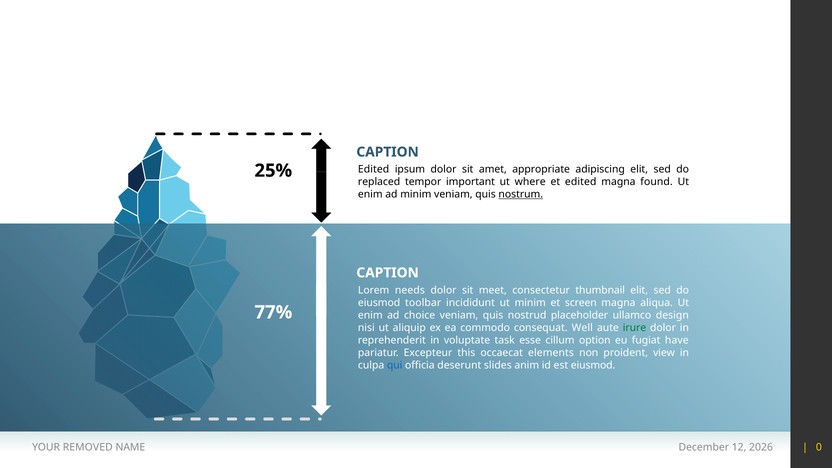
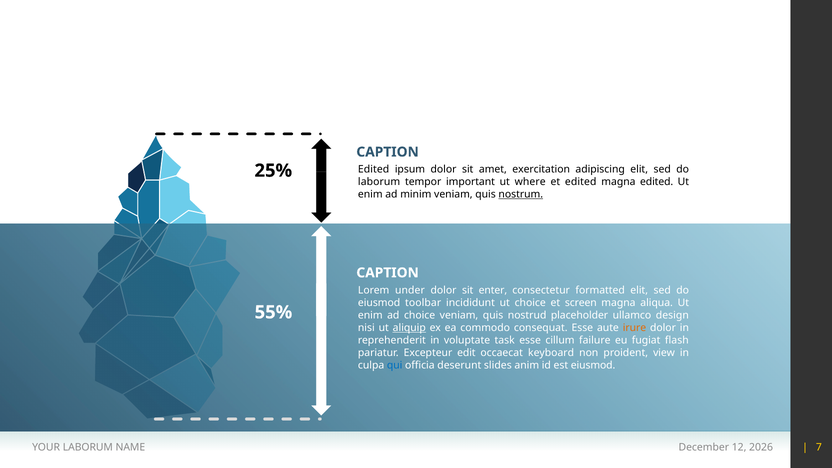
appropriate: appropriate -> exercitation (541, 169)
replaced: replaced -> laborum (379, 182)
magna found: found -> edited (657, 182)
needs: needs -> under (410, 290)
meet: meet -> enter (493, 290)
thumbnail: thumbnail -> formatted (600, 290)
ut minim: minim -> choice (530, 303)
77%: 77% -> 55% (273, 312)
aliquip underline: none -> present (409, 328)
consequat Well: Well -> Esse (582, 328)
irure colour: green -> orange (635, 328)
option: option -> failure (595, 340)
have: have -> flash (677, 340)
this: this -> edit (466, 353)
elements: elements -> keyboard (551, 353)
YOUR REMOVED: REMOVED -> LABORUM (88, 447)
0: 0 -> 7 (819, 447)
